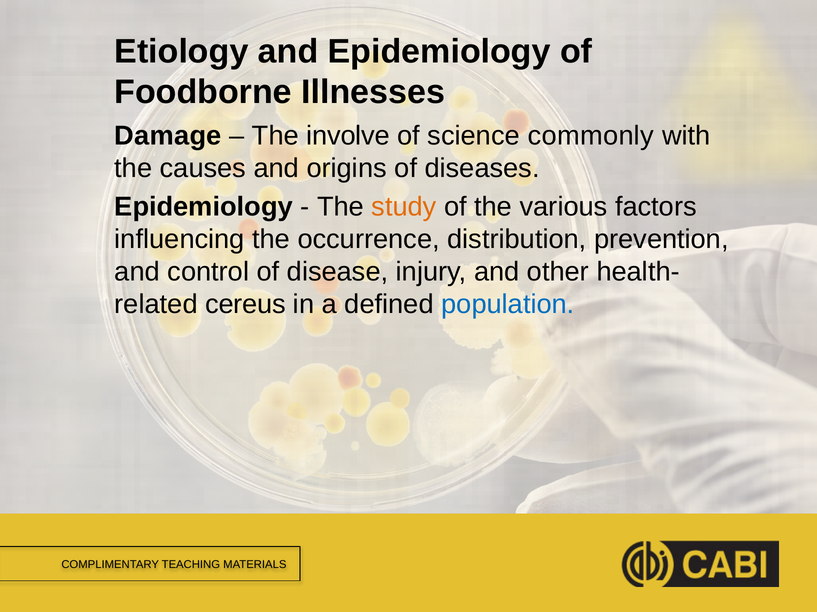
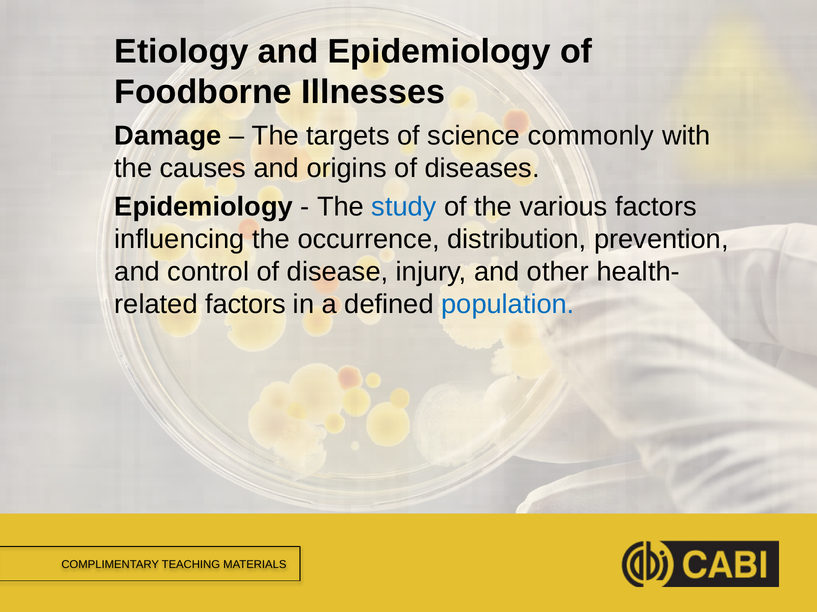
involve: involve -> targets (348, 136)
study colour: orange -> blue (404, 207)
cereus: cereus -> factors (245, 305)
